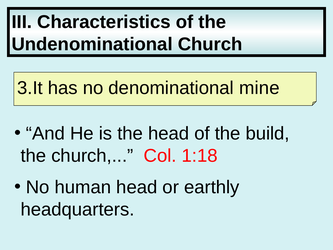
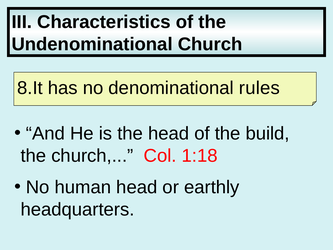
3.It: 3.It -> 8.It (30, 88)
mine: mine -> rules (259, 88)
